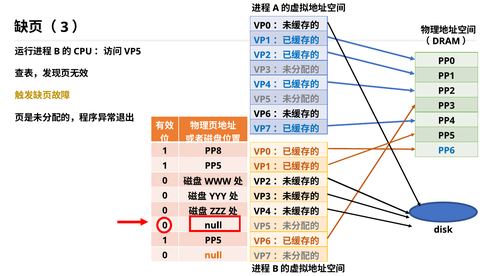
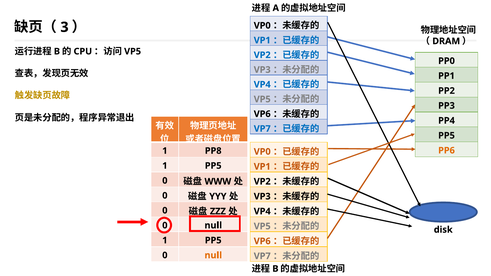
PP6 colour: blue -> orange (447, 151)
